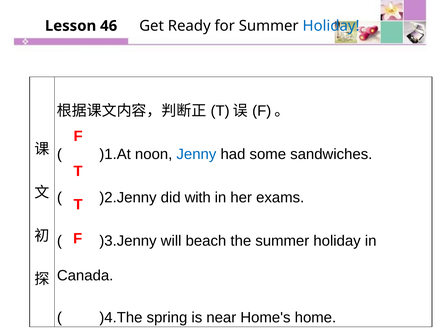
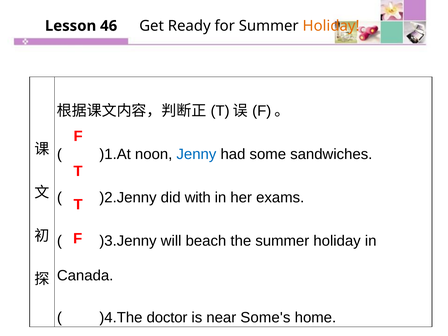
Holiday colour: blue -> orange (331, 26)
spring: spring -> doctor (167, 318)
Home's: Home's -> Some's (265, 318)
